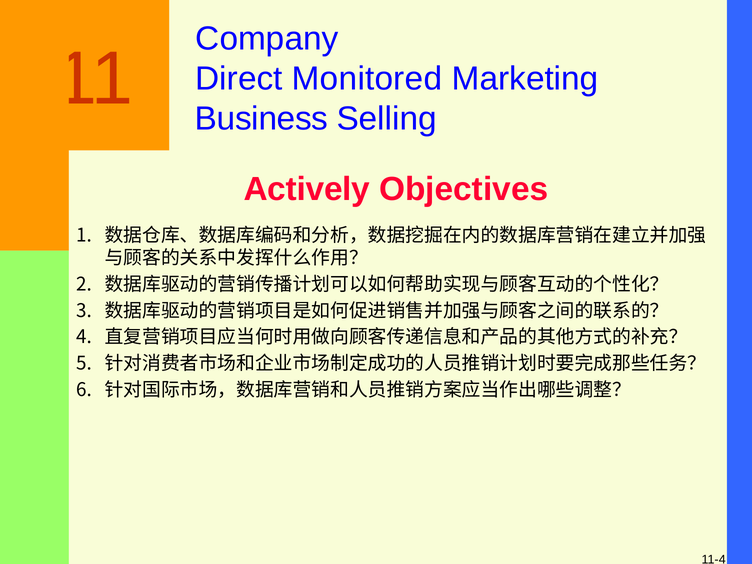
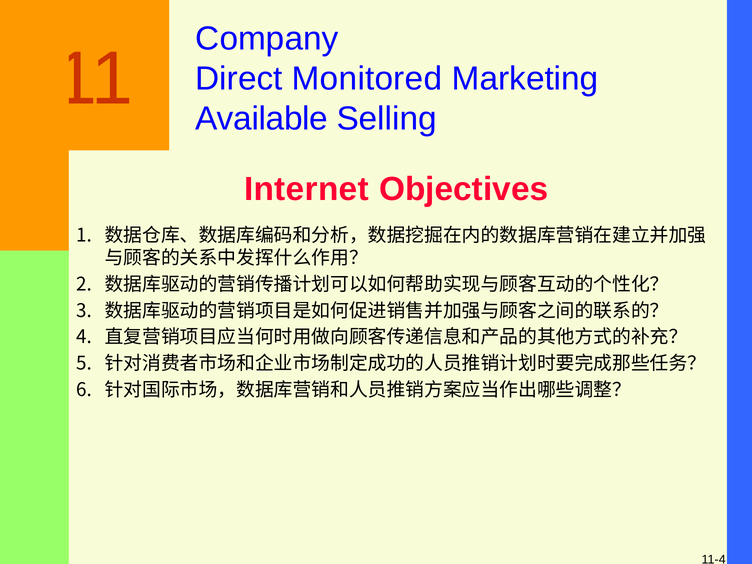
Business: Business -> Available (262, 119)
Actively: Actively -> Internet (307, 189)
